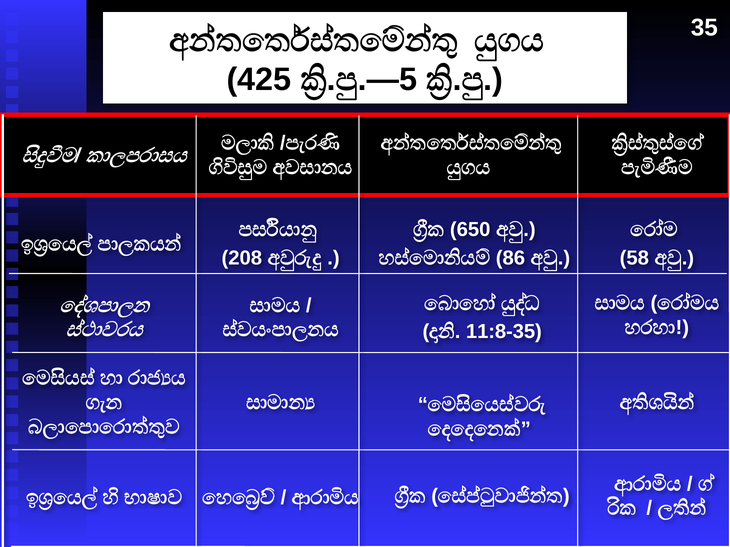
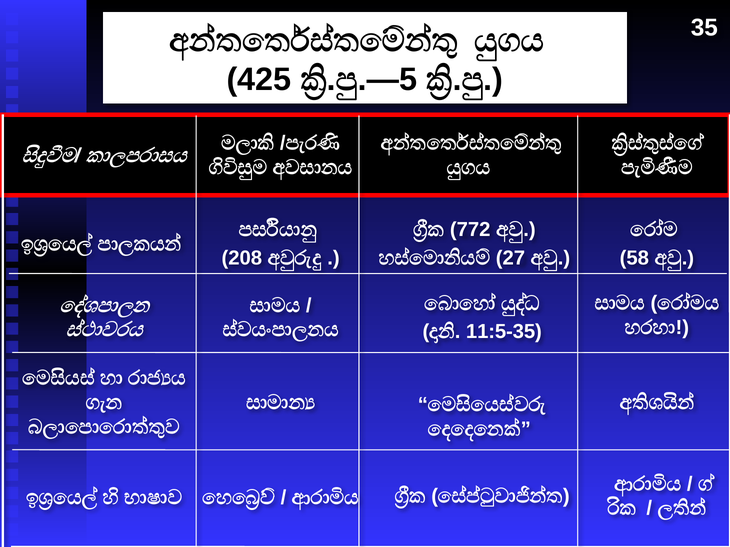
650: 650 -> 772 (470, 230)
86: 86 -> 27 (510, 258)
11:8-35: 11:8-35 -> 11:5-35 (504, 332)
